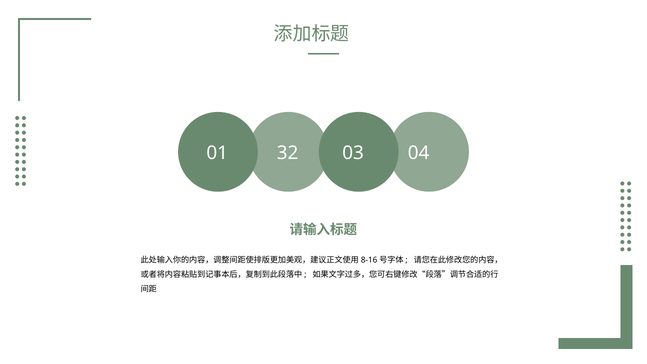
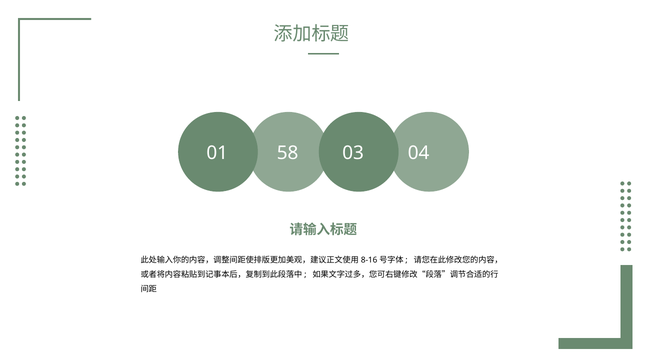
32: 32 -> 58 (288, 153)
